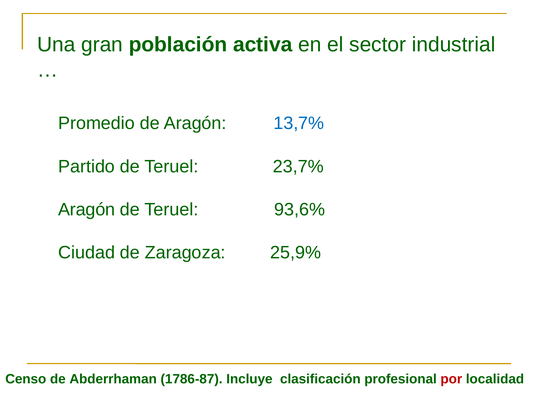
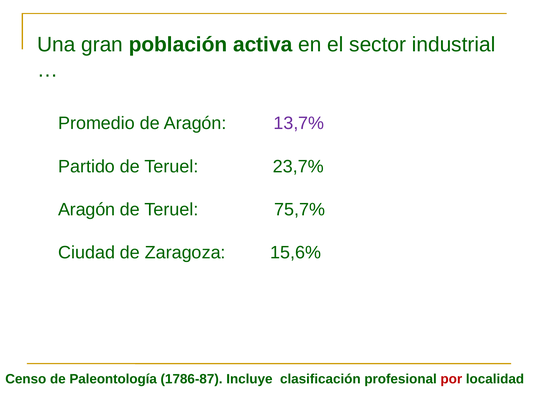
13,7% colour: blue -> purple (299, 123)
93,6%: 93,6% -> 75,7% (300, 209)
25,9%: 25,9% -> 15,6% (296, 252)
Abderrhaman: Abderrhaman -> Paleontología (113, 379)
